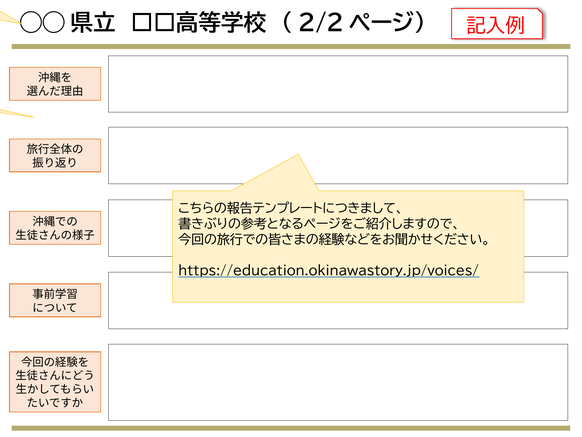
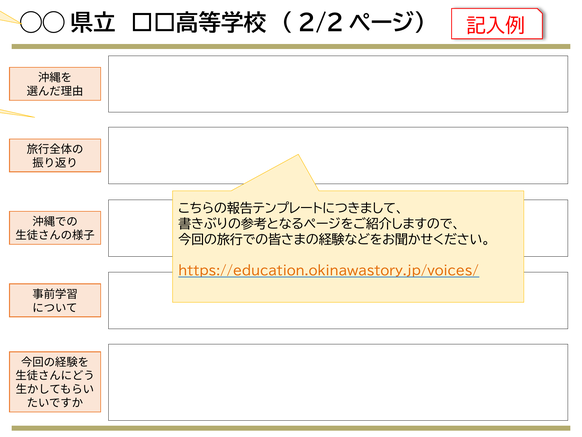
https://education.okinawastory.jp/voices/ colour: black -> orange (329, 270)
